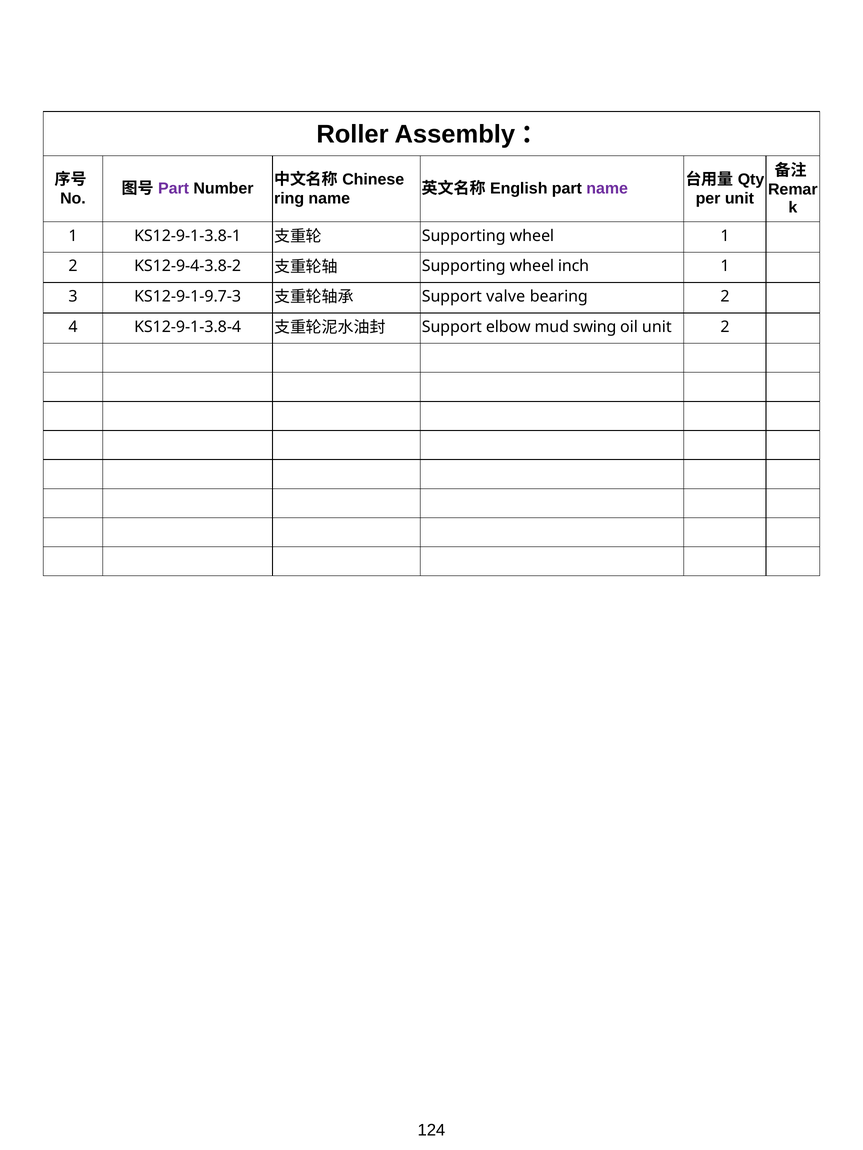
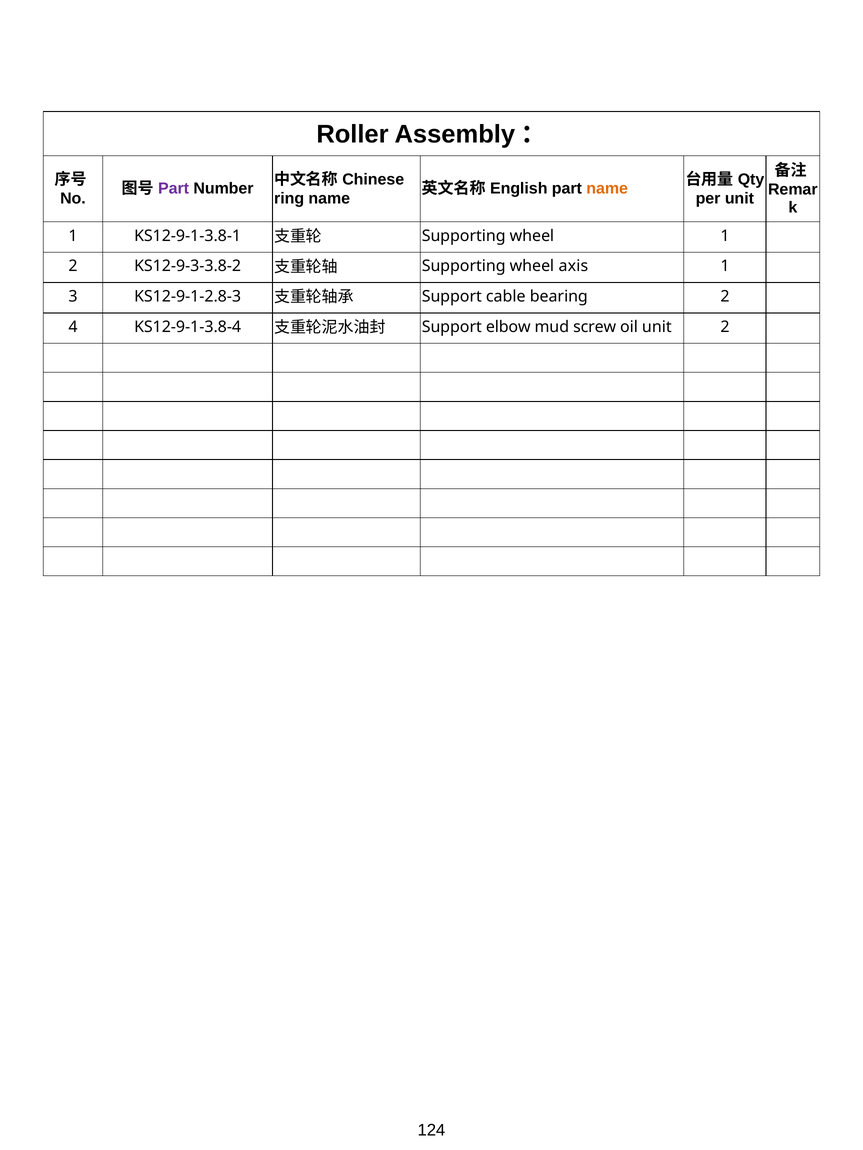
name colour: purple -> orange (607, 188)
KS12-9-4-3.8-2: KS12-9-4-3.8-2 -> KS12-9-3-3.8-2 (188, 266)
inch: inch -> axis (573, 266)
KS12-9-1-9.7-3: KS12-9-1-9.7-3 -> KS12-9-1-2.8-3 (188, 297)
valve: valve -> cable (506, 297)
swing: swing -> screw (595, 327)
